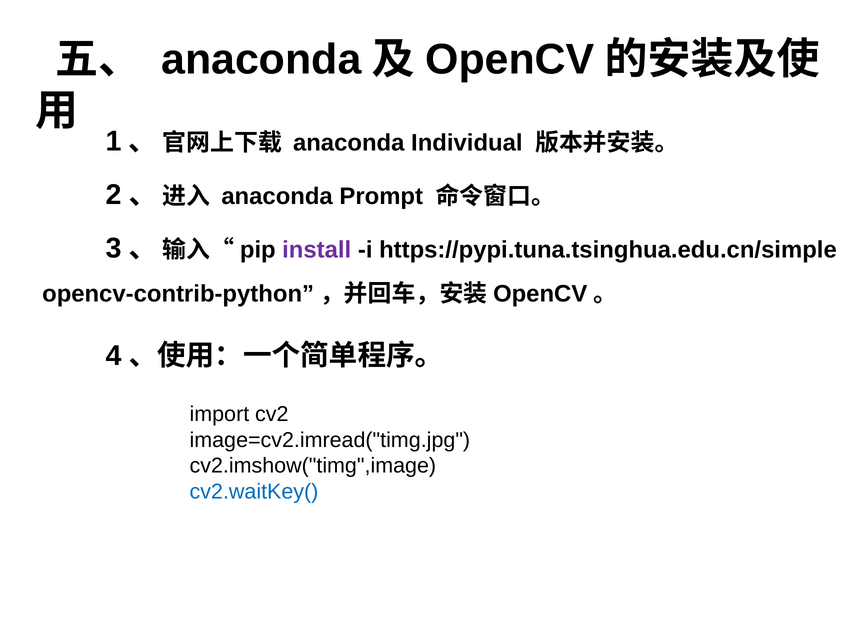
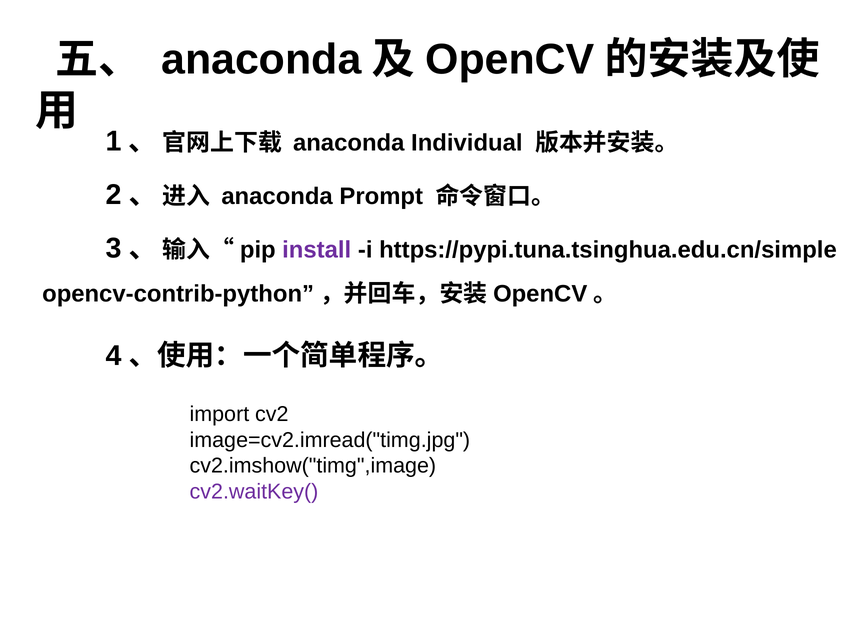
cv2.waitKey( colour: blue -> purple (254, 492)
